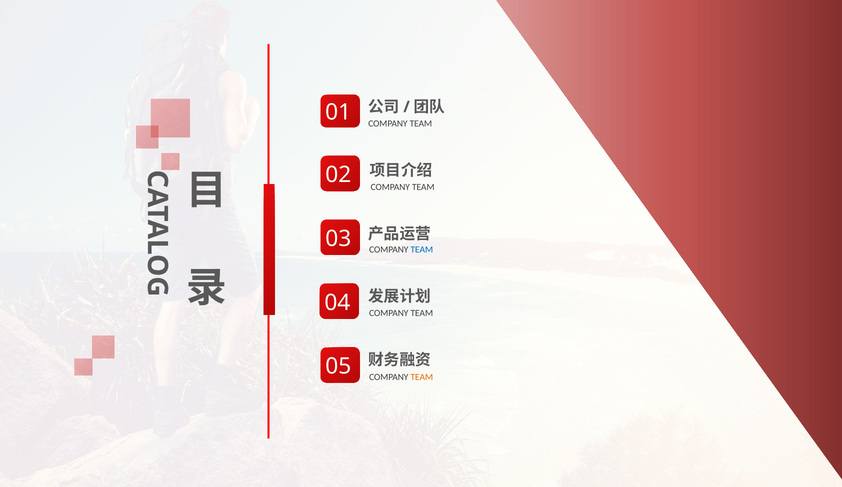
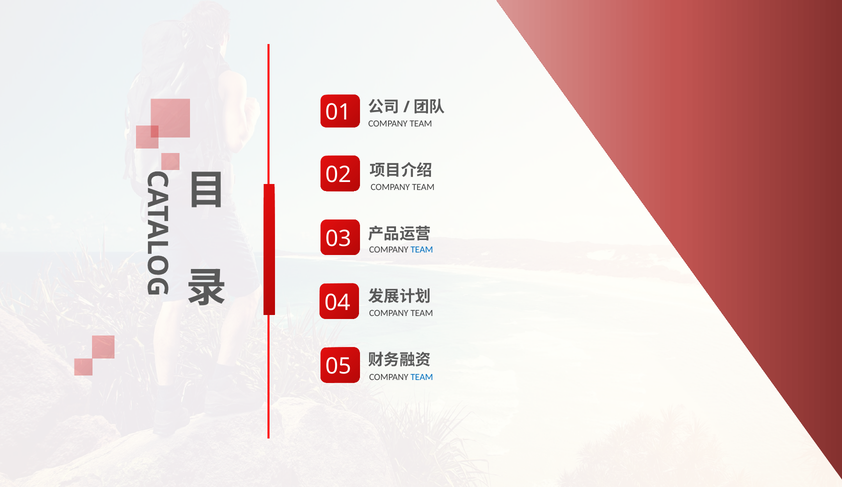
TEAM colour: orange -> blue (422, 378)
